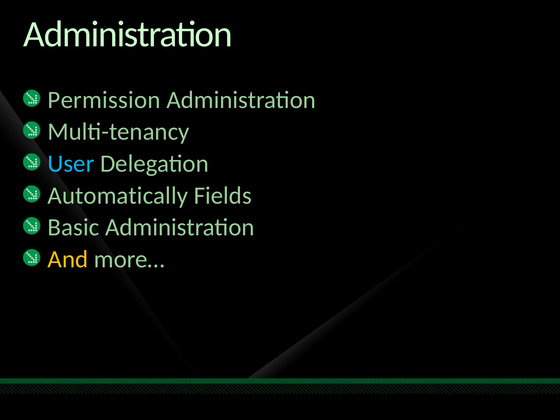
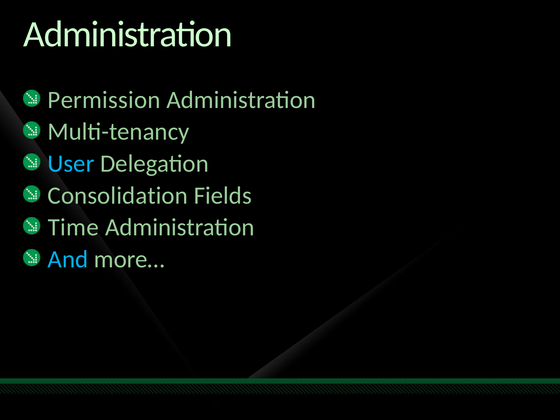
Automatically: Automatically -> Consolidation (118, 195)
Basic: Basic -> Time (73, 227)
And colour: yellow -> light blue (68, 259)
